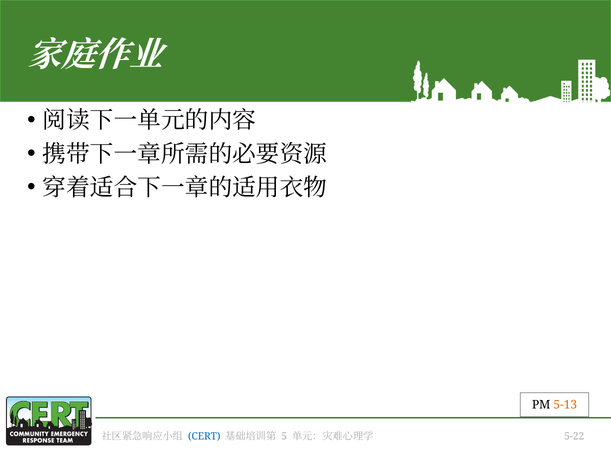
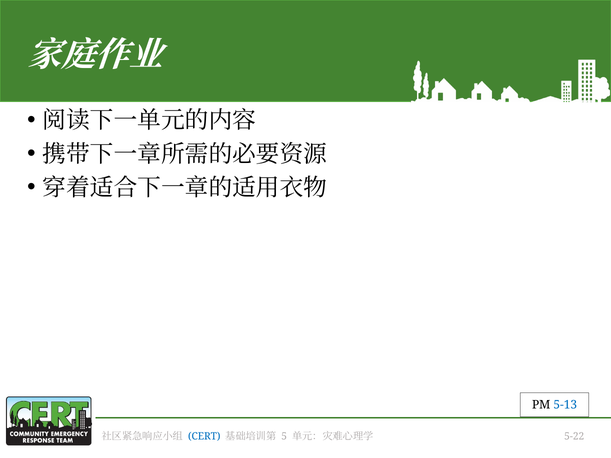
5-13 colour: orange -> blue (565, 405)
